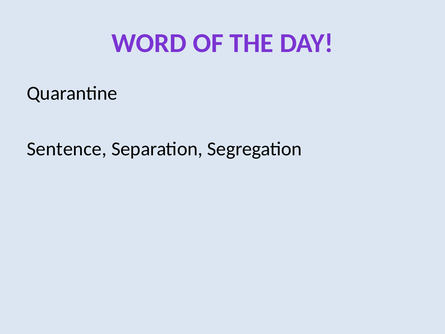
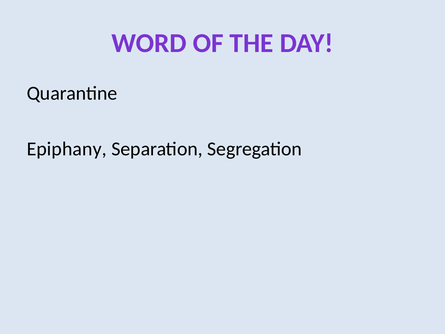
Sentence: Sentence -> Epiphany (67, 149)
